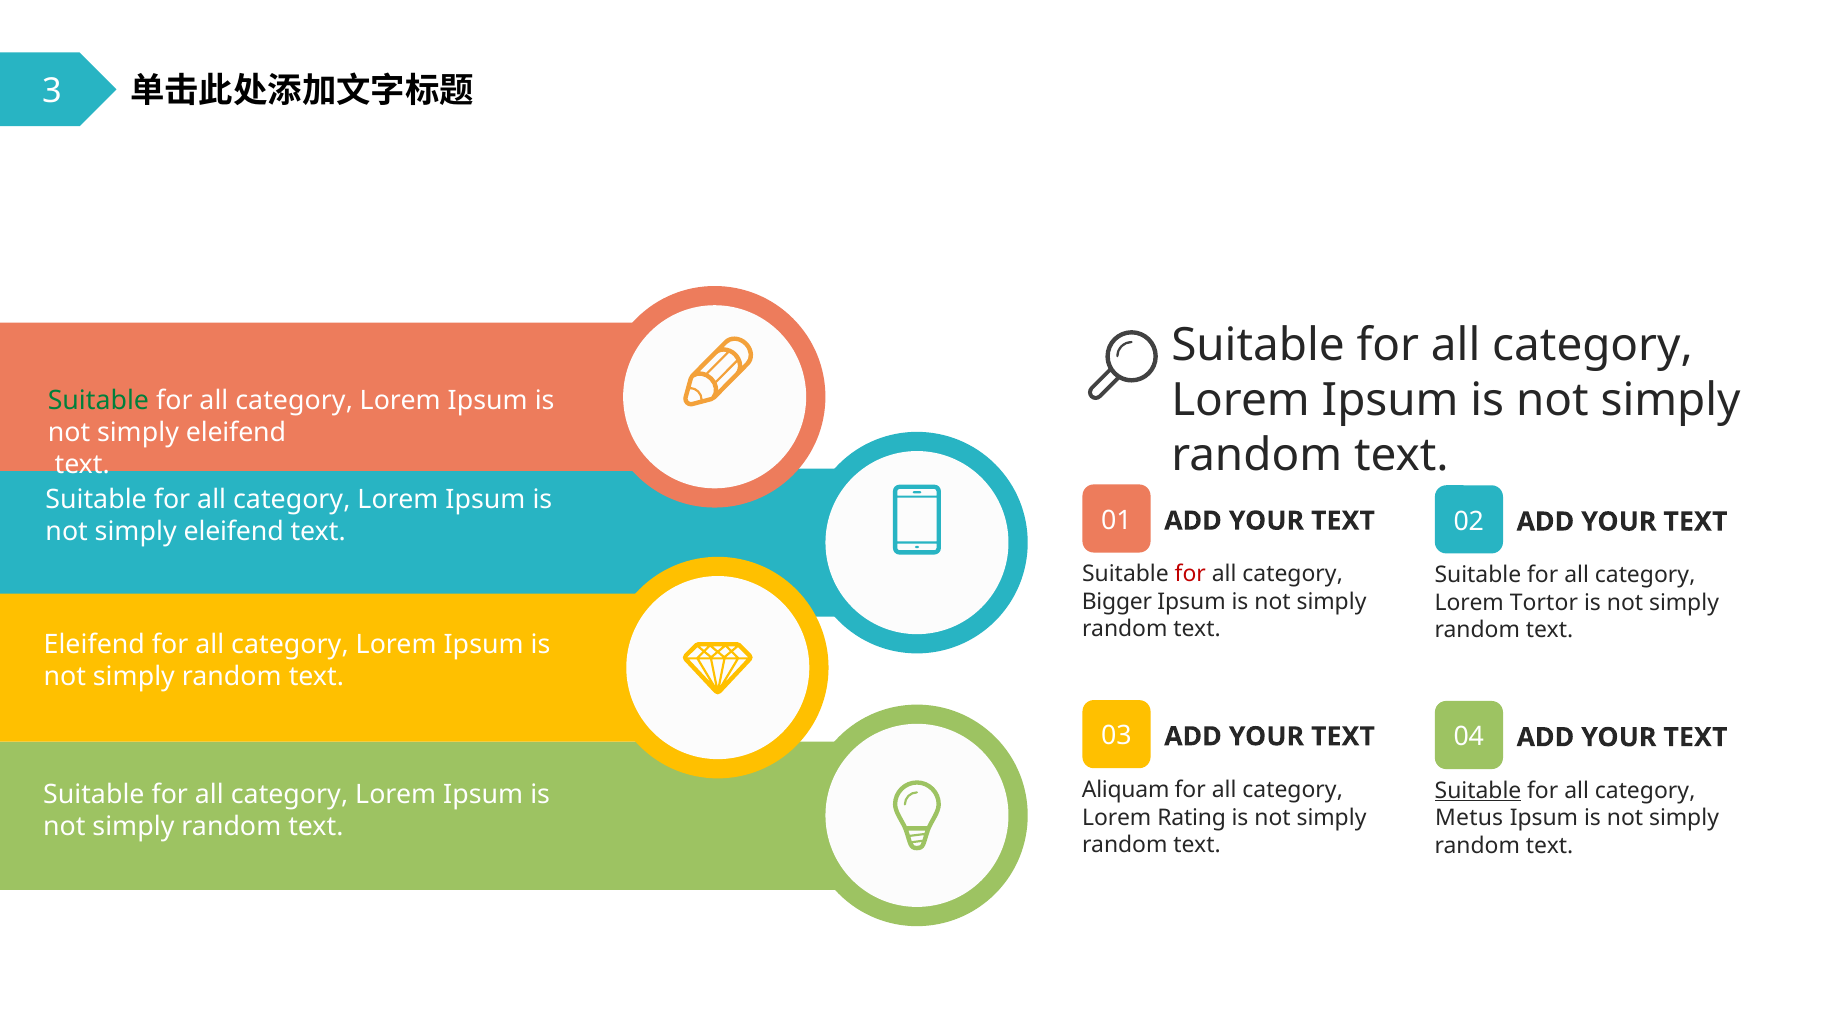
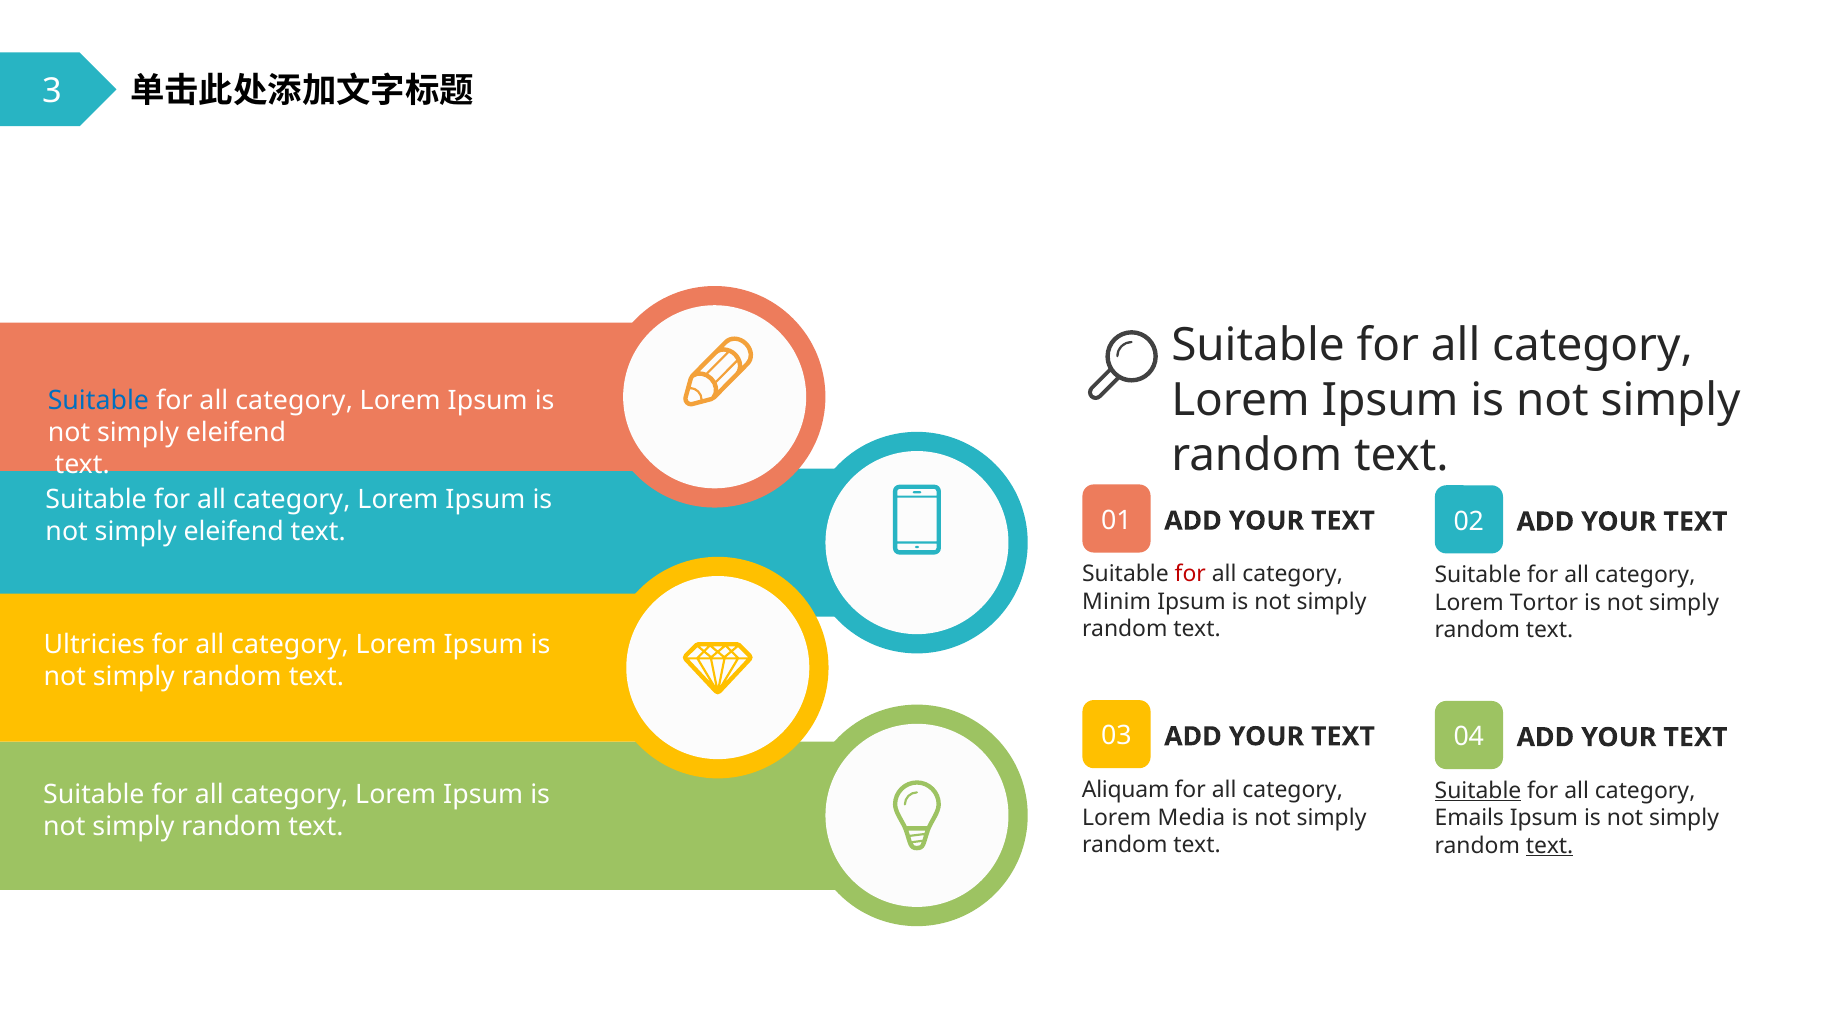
Suitable colour: green -> blue (98, 400)
Bigger: Bigger -> Minim (1117, 602)
Eleifend: Eleifend -> Ultricies (94, 645)
Rating: Rating -> Media (1191, 817)
Metus: Metus -> Emails (1469, 818)
text underline: none -> present (1550, 846)
